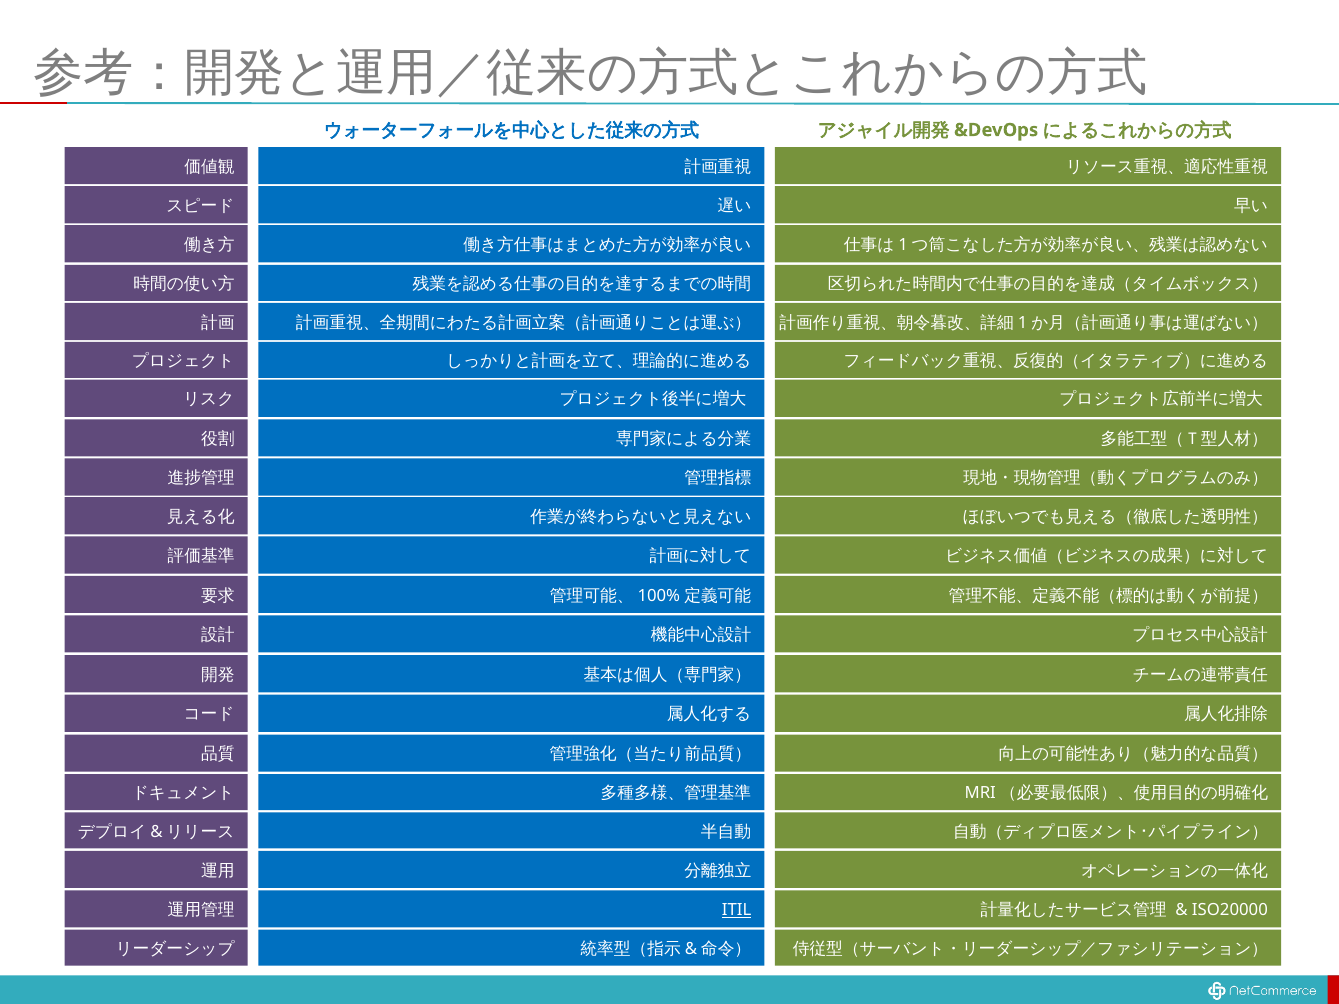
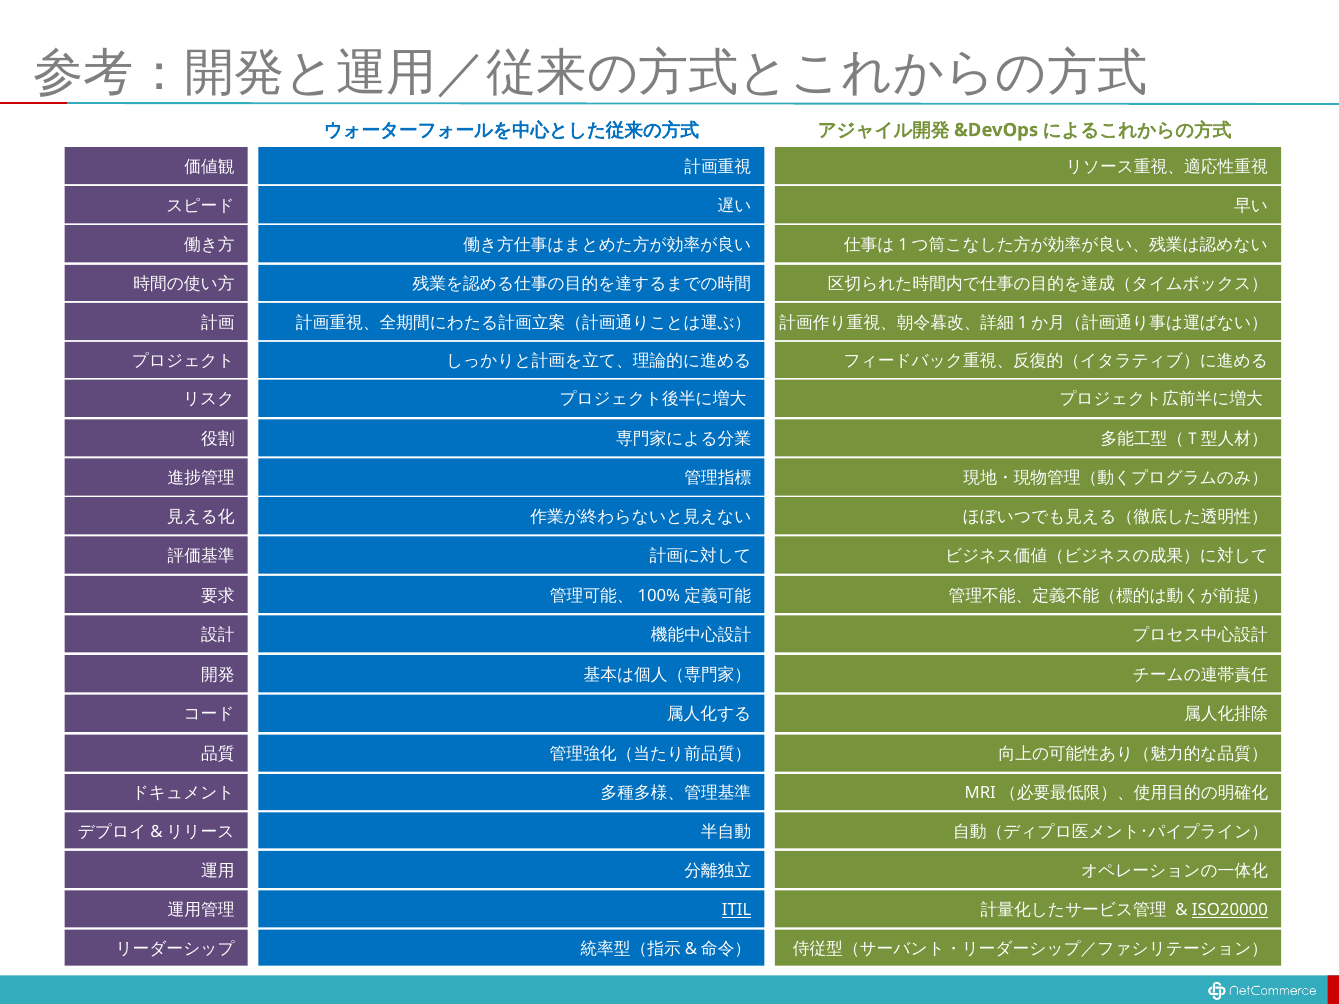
ISO20000 underline: none -> present (1230, 910)
